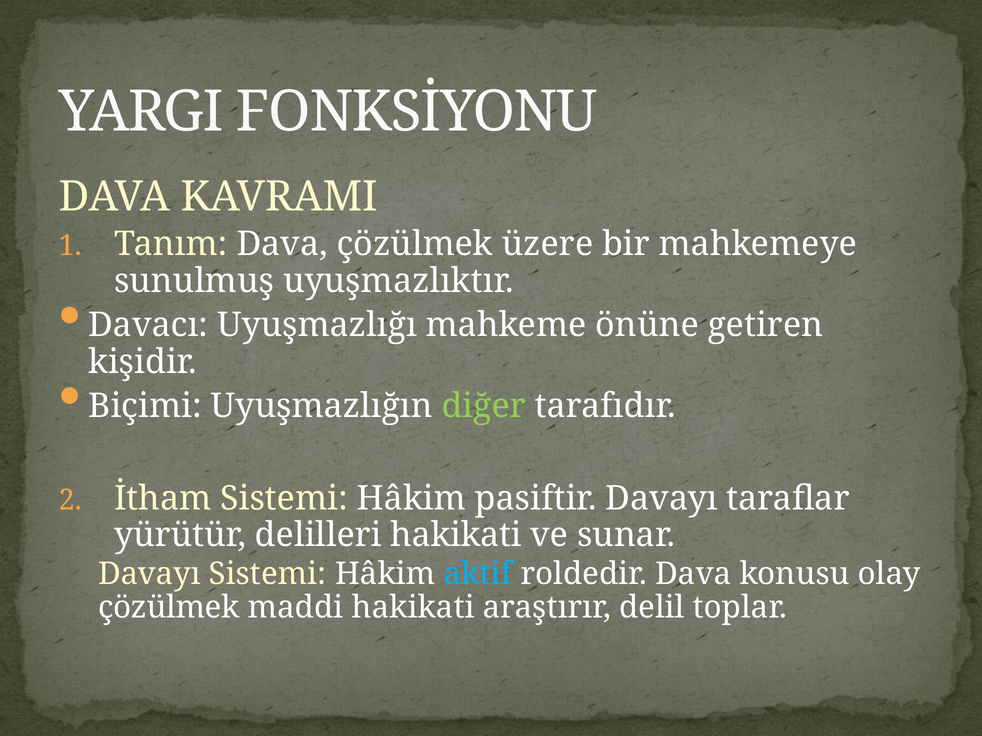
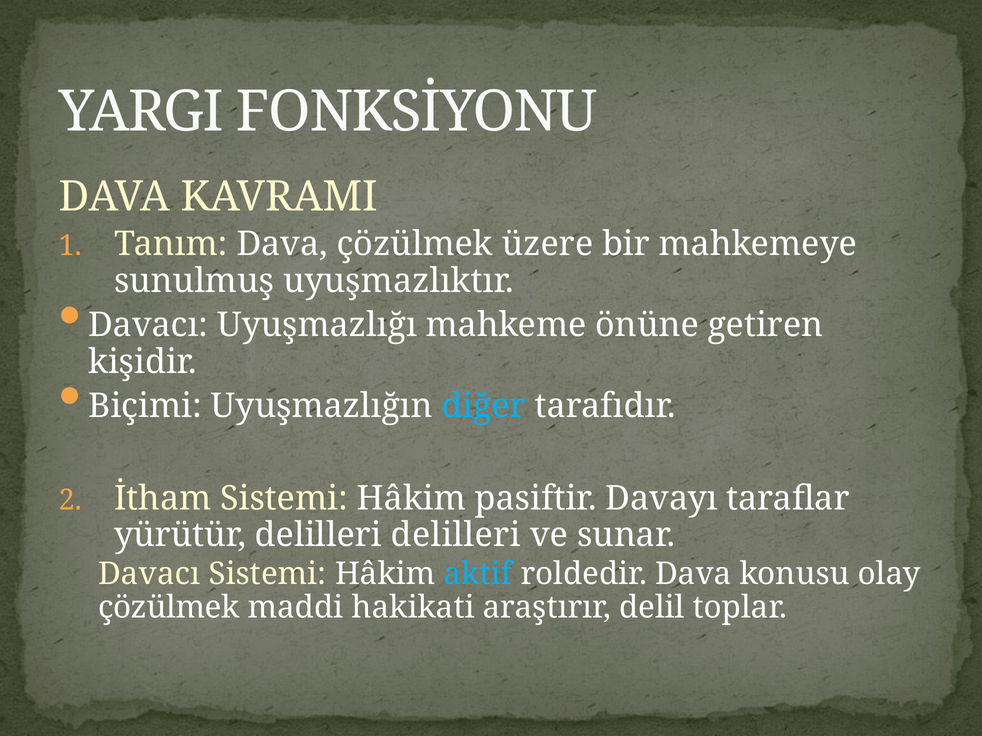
diğer colour: light green -> light blue (484, 406)
delilleri hakikati: hakikati -> delilleri (456, 535)
Davayı: Davayı -> Davacı (149, 574)
